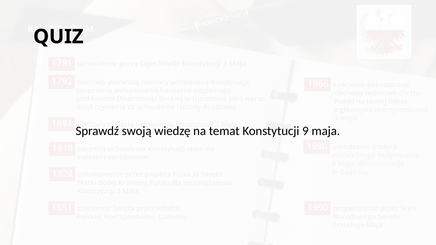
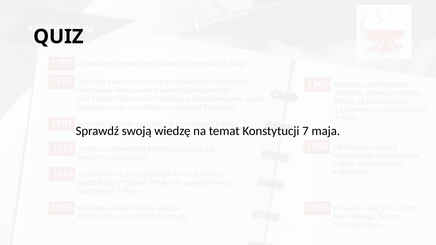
9: 9 -> 7 (305, 131)
